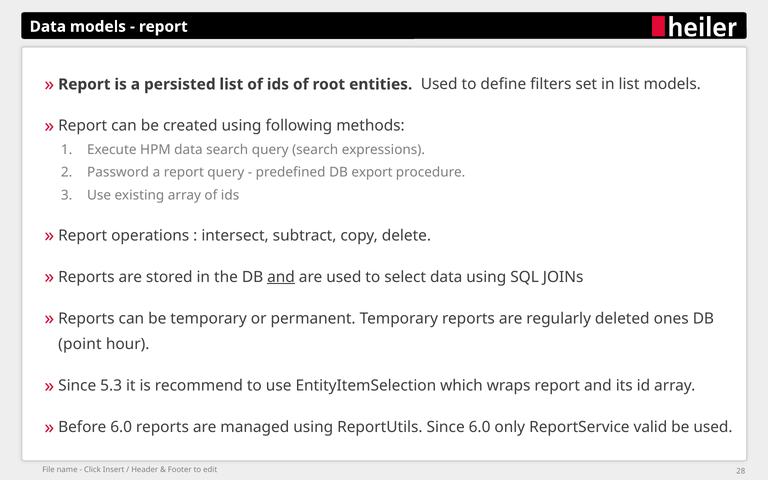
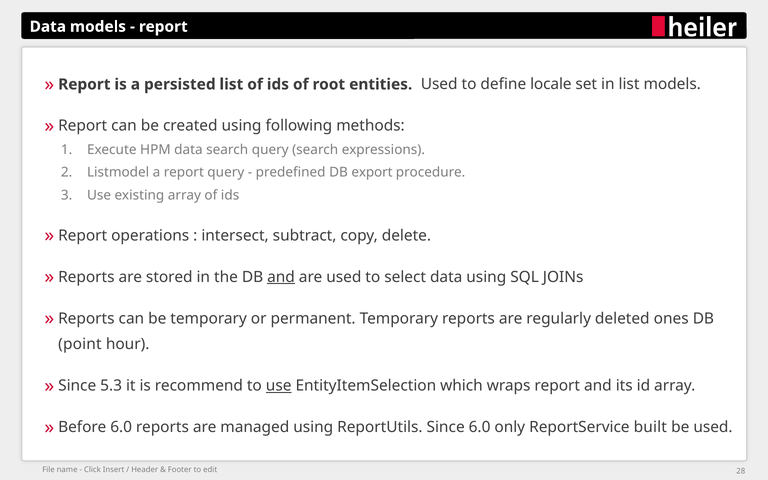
filters: filters -> locale (551, 84)
Password: Password -> Listmodel (118, 172)
use underline: none -> present (279, 386)
valid: valid -> built (650, 427)
